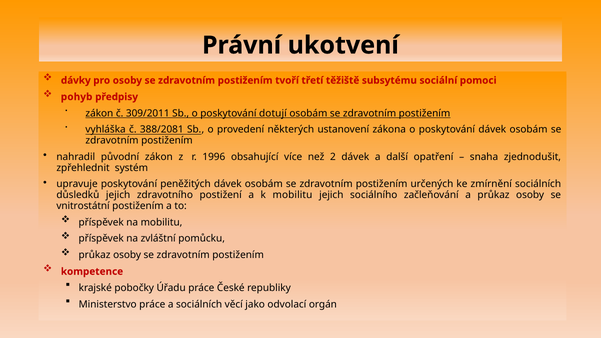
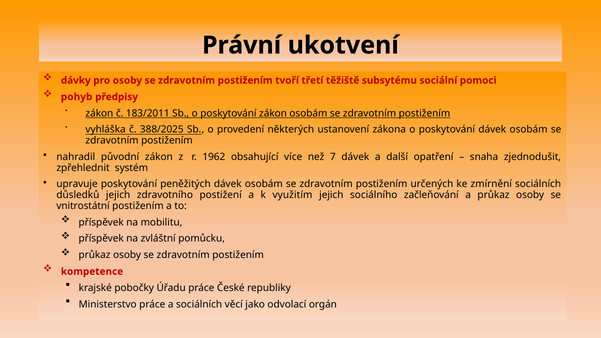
309/2011: 309/2011 -> 183/2011 (148, 113)
poskytování dotují: dotují -> zákon (273, 113)
388/2081: 388/2081 -> 388/2025 (162, 130)
1996: 1996 -> 1962 (214, 157)
2: 2 -> 7 (333, 157)
k mobilitu: mobilitu -> využitím (292, 195)
